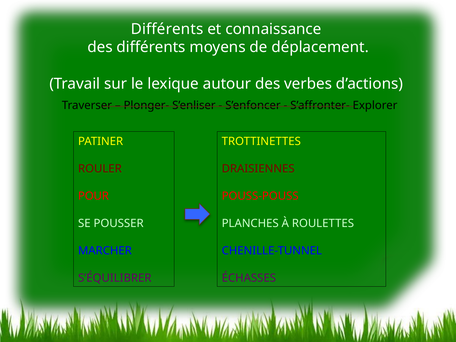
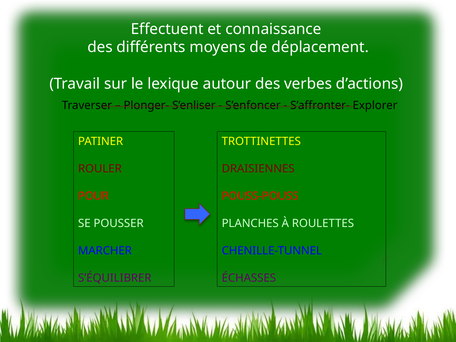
Différents: Différents -> Effectuent (167, 29)
